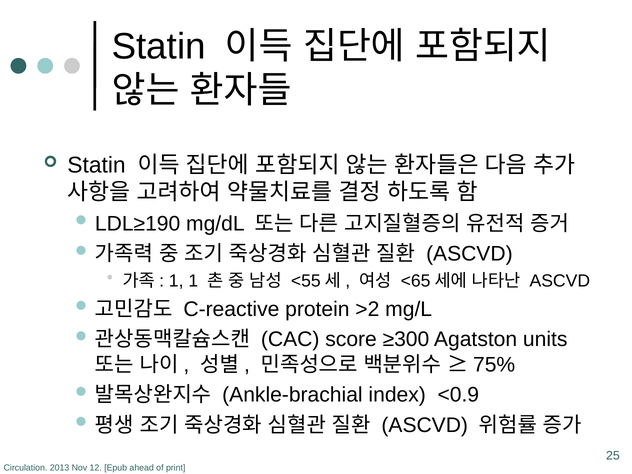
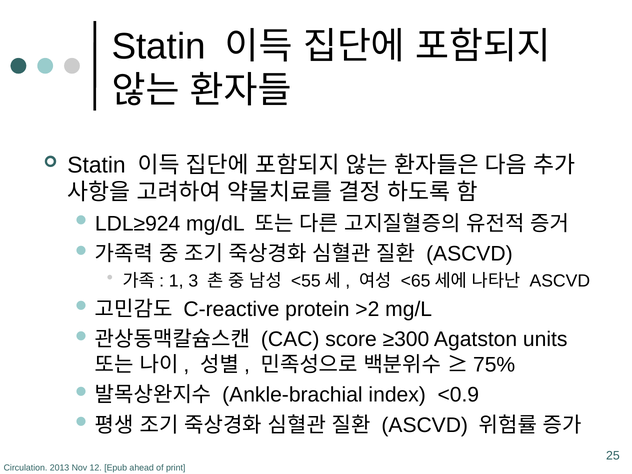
LDL≥190: LDL≥190 -> LDL≥924 (138, 224)
1 1: 1 -> 3 (193, 281)
